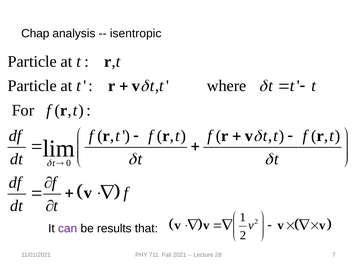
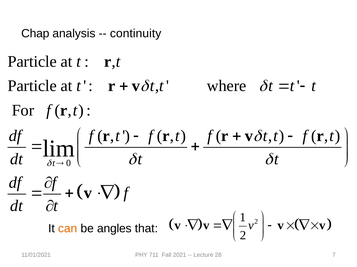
isentropic: isentropic -> continuity (136, 34)
can colour: purple -> orange (68, 229)
results: results -> angles (114, 229)
